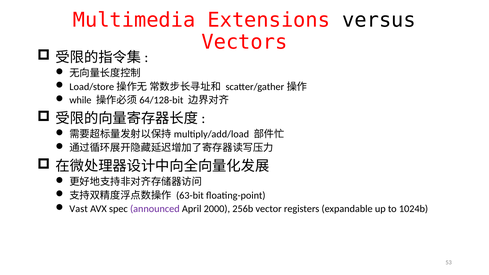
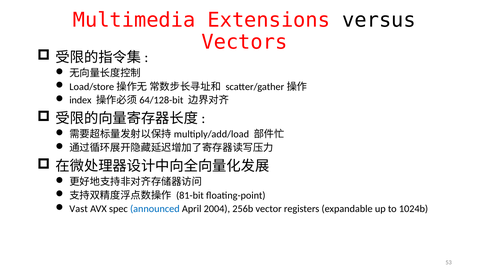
while: while -> index (80, 100)
63-bit: 63-bit -> 81-bit (190, 195)
announced colour: purple -> blue (155, 209)
2000: 2000 -> 2004 (217, 209)
